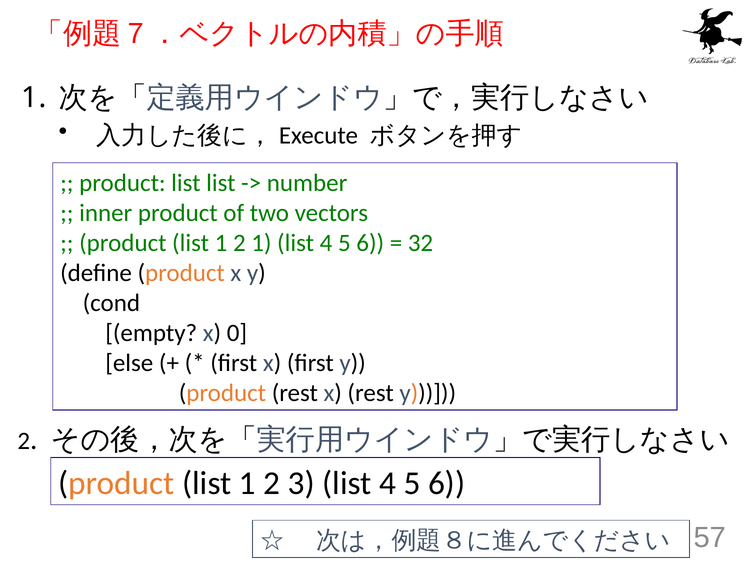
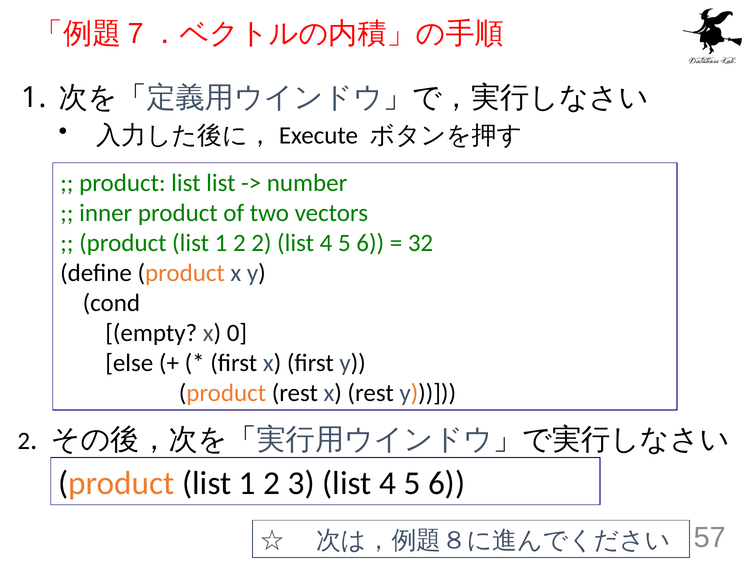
2 1: 1 -> 2 (261, 243)
